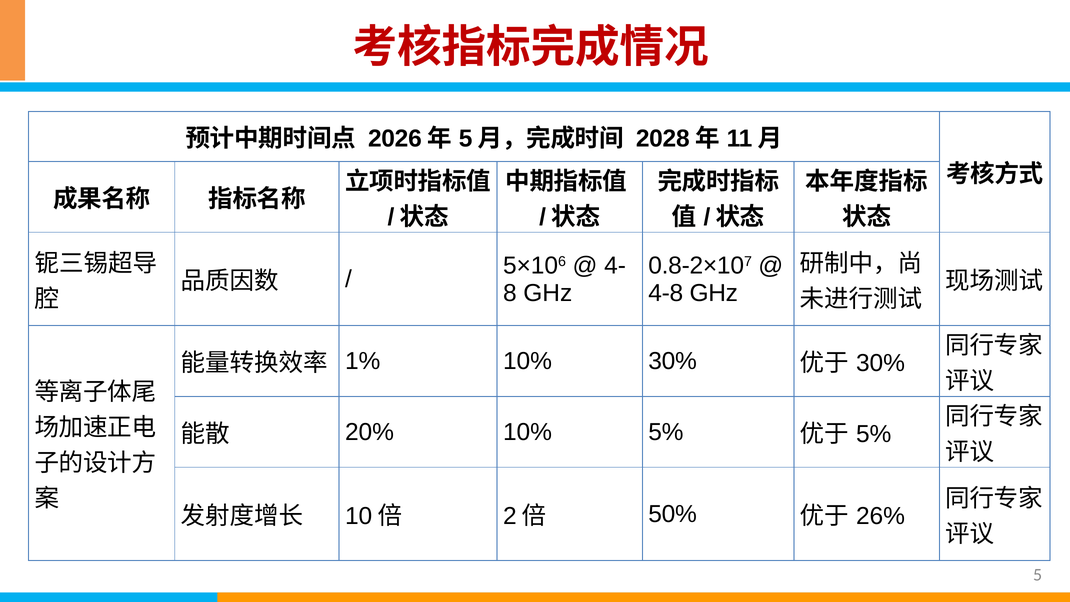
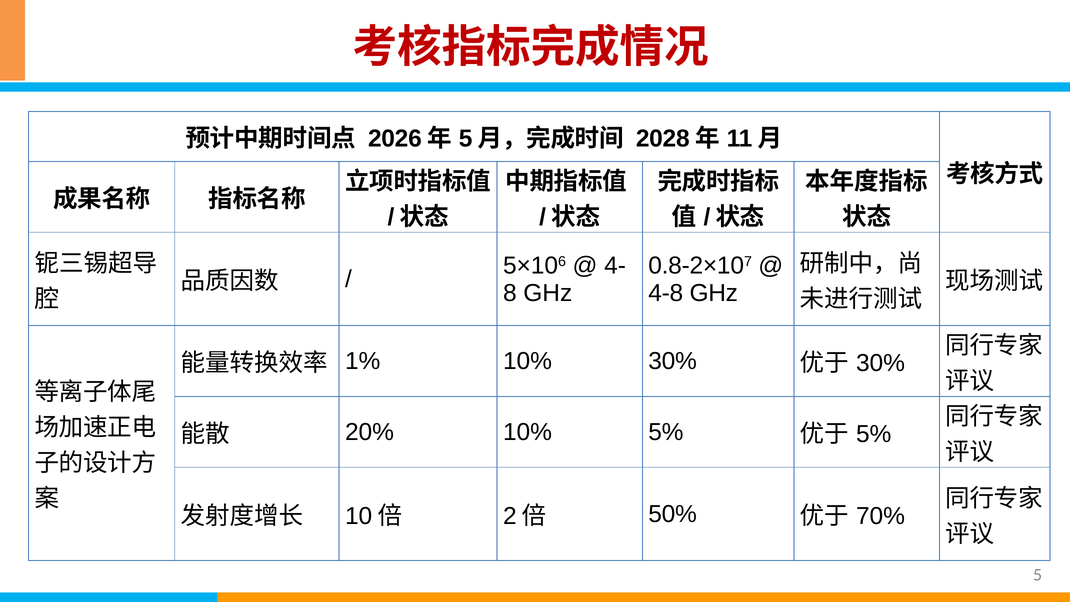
26%: 26% -> 70% (880, 516)
